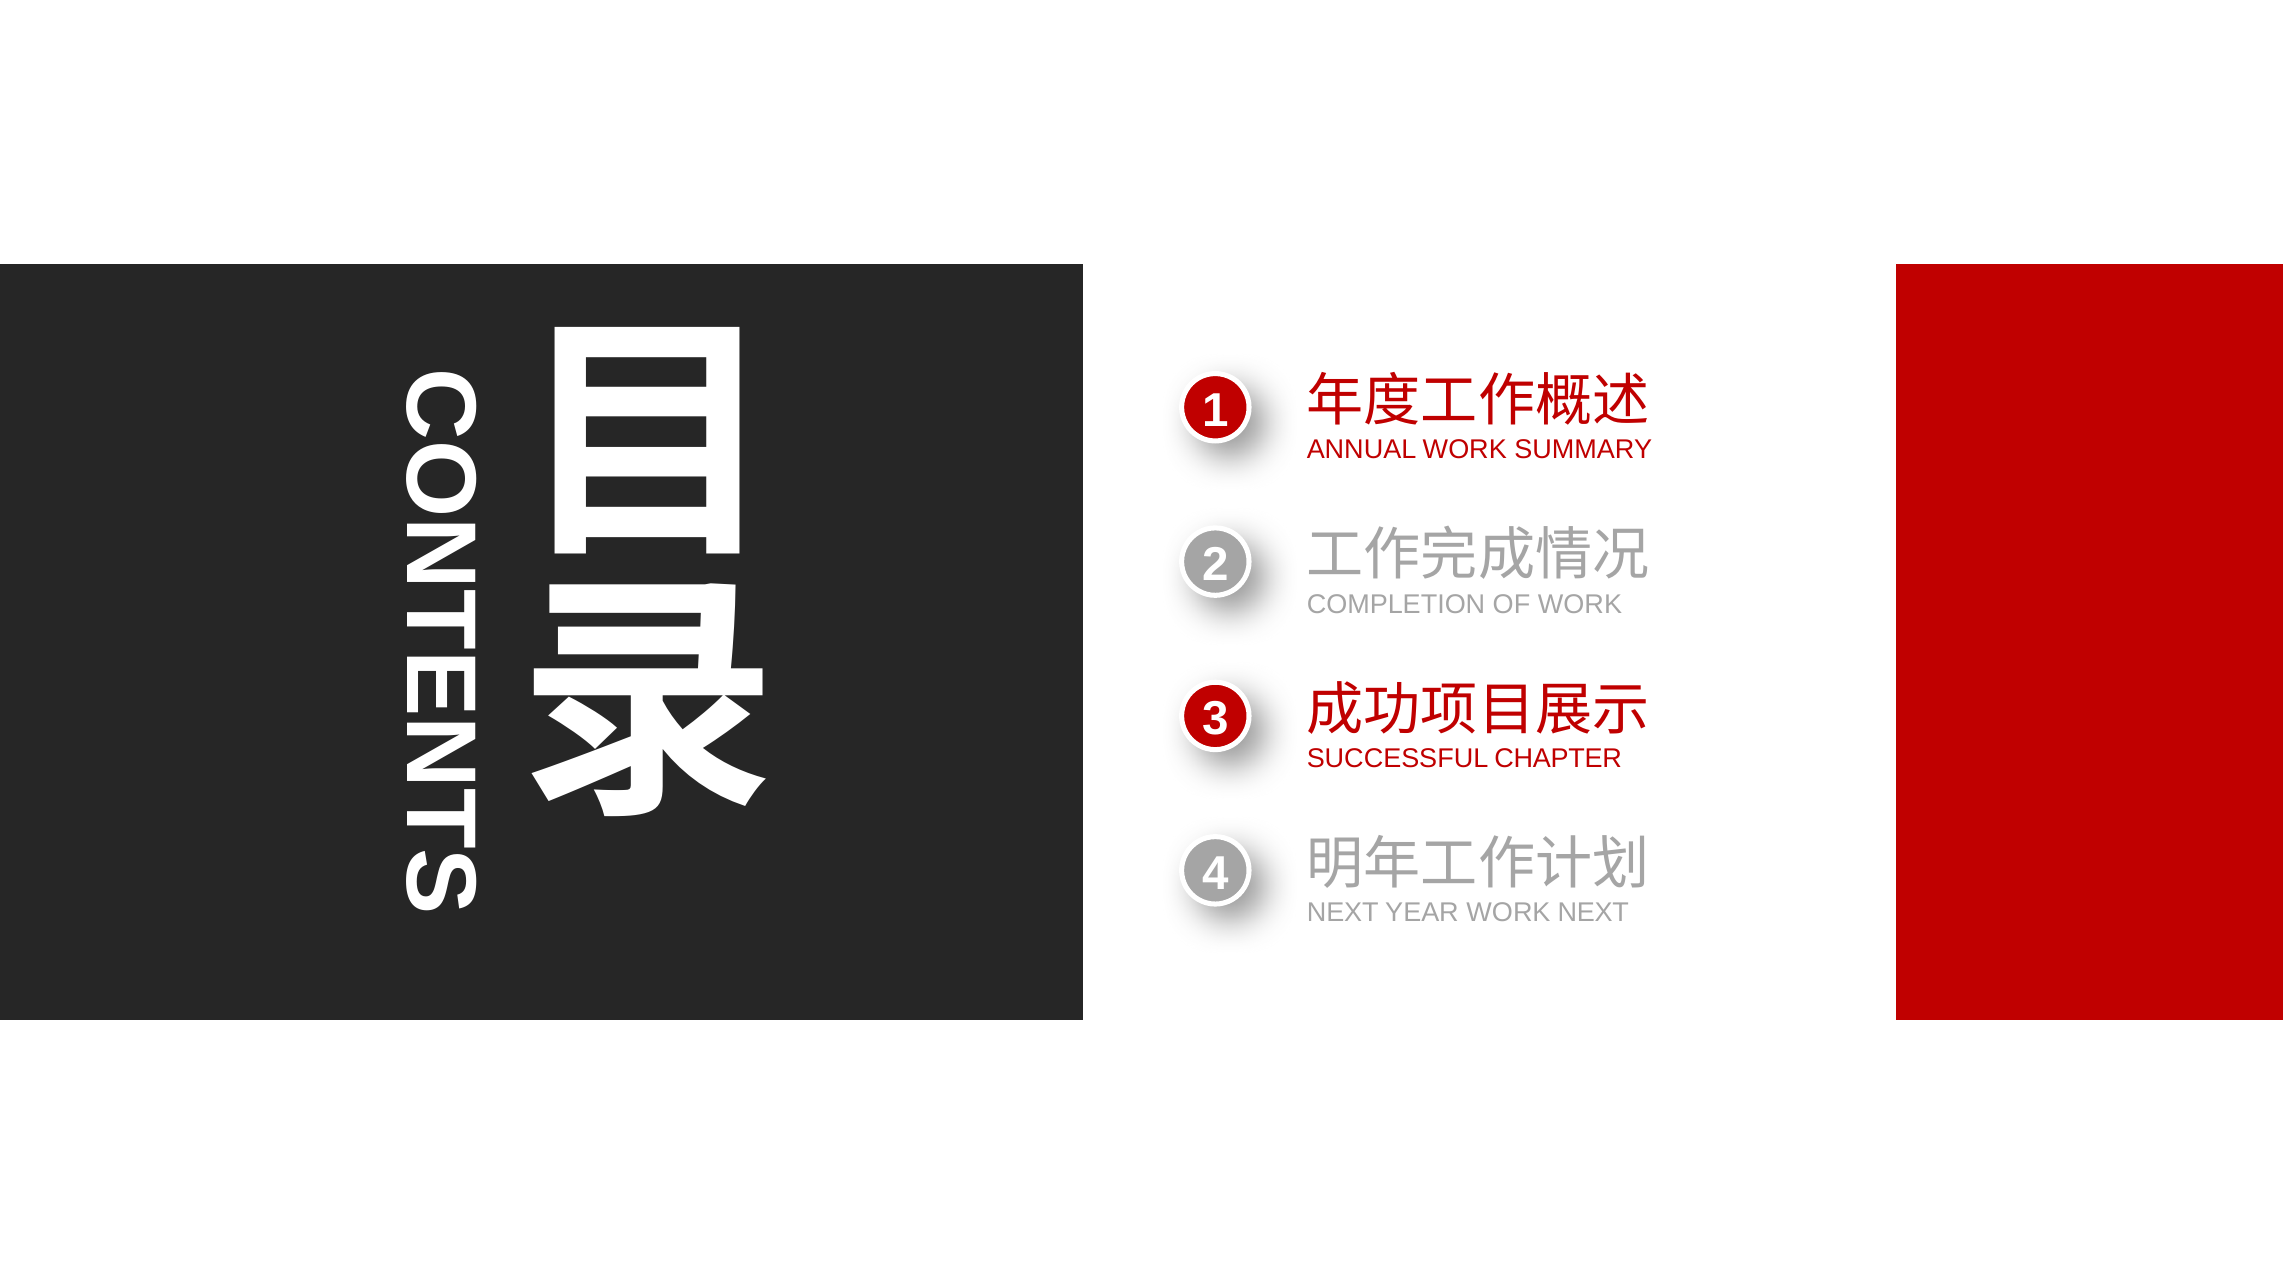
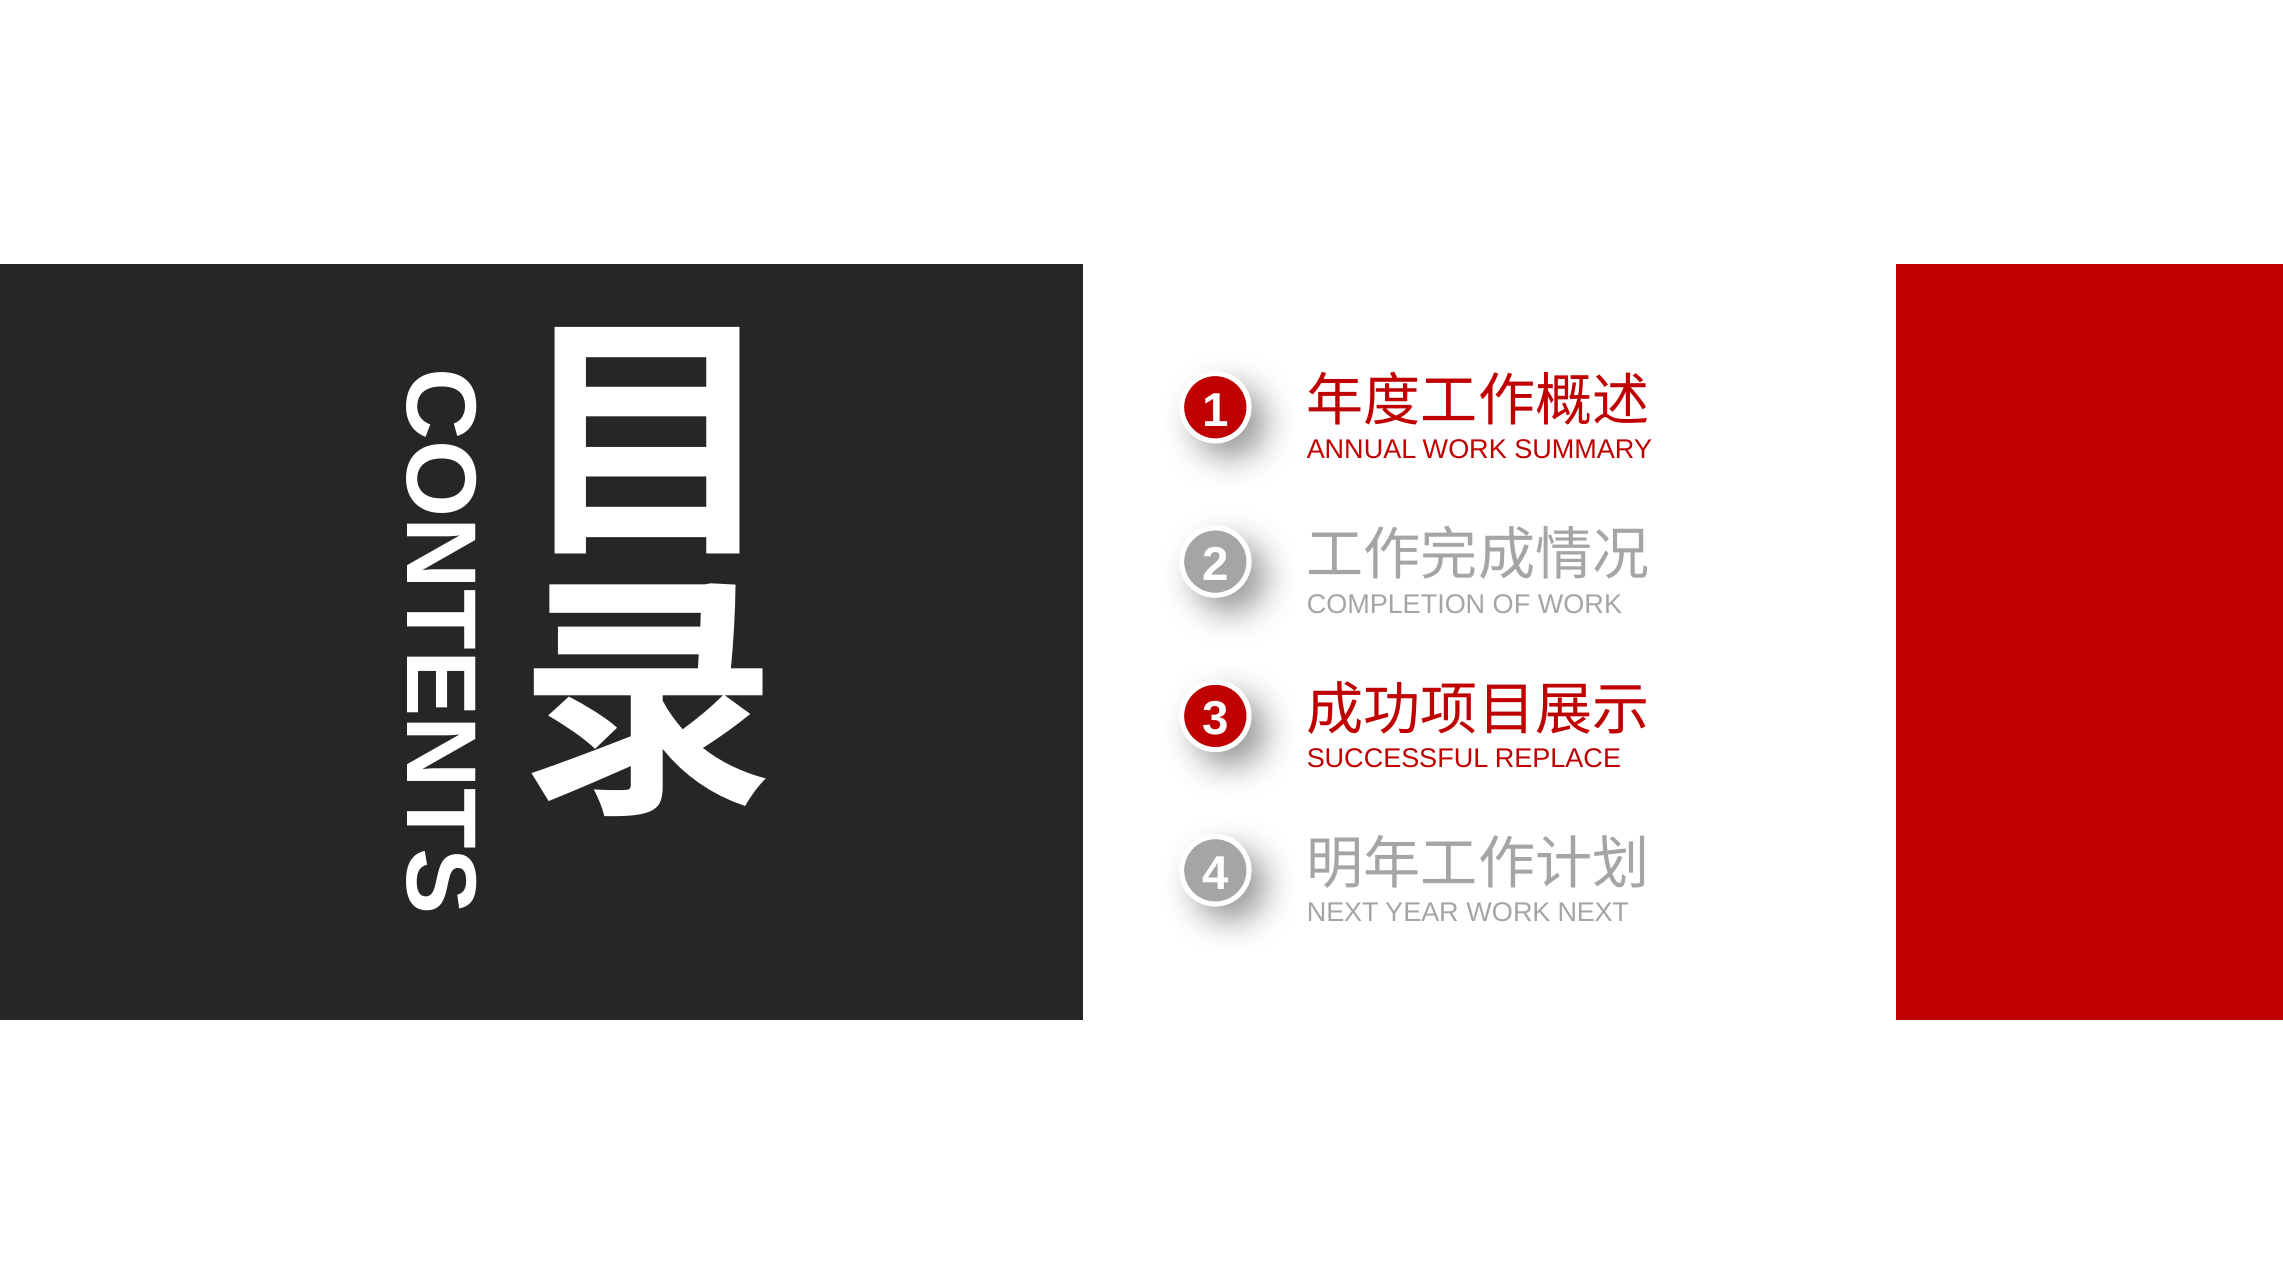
CHAPTER: CHAPTER -> REPLACE (1558, 759)
